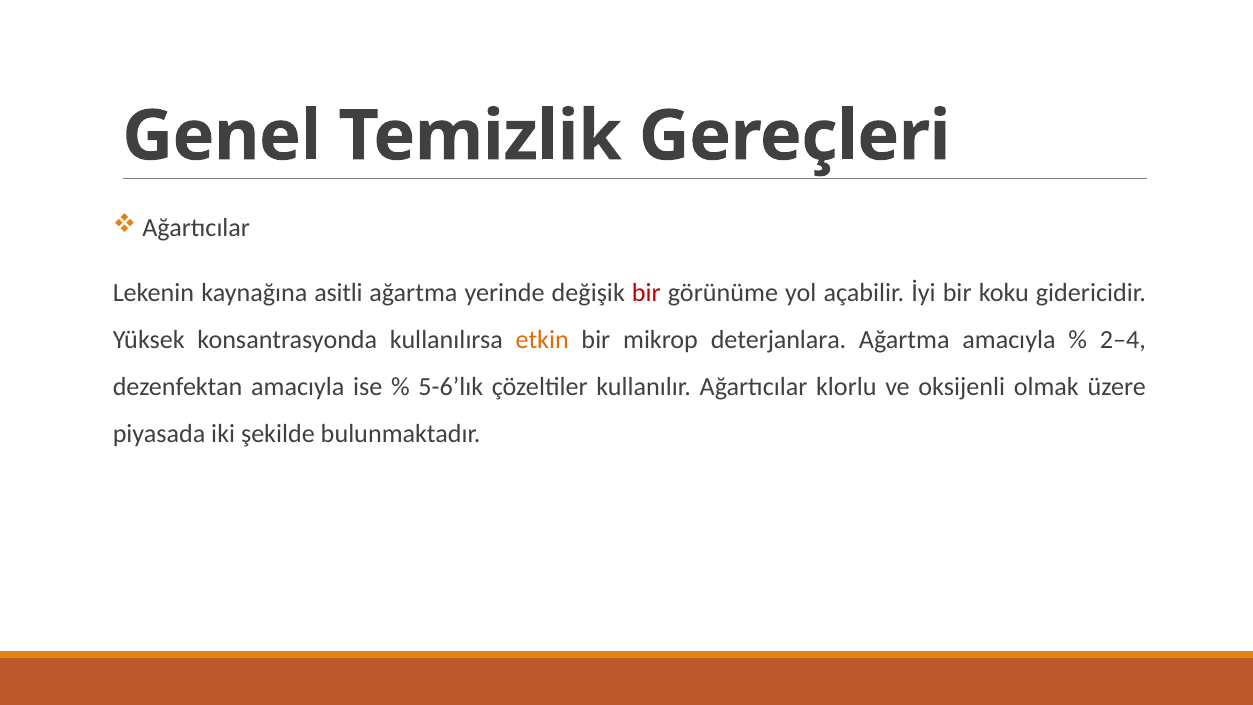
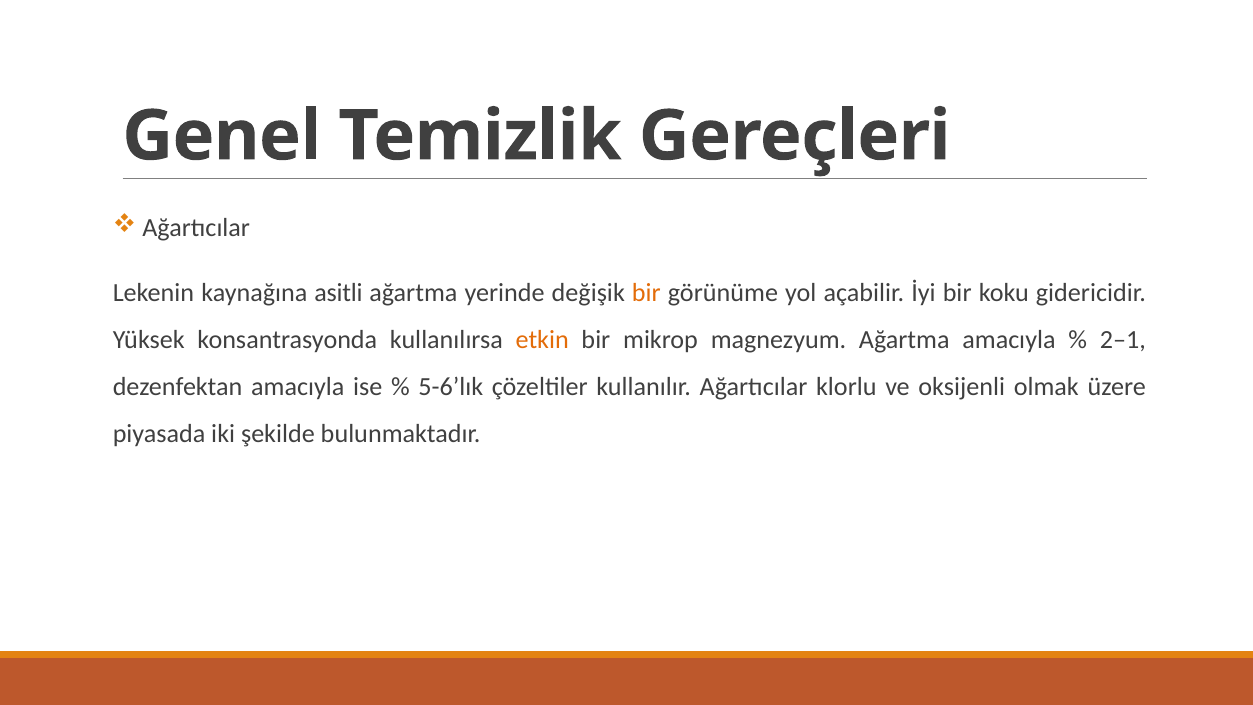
bir colour: red -> orange (646, 293)
deterjanlara: deterjanlara -> magnezyum (778, 340)
2–4: 2–4 -> 2–1 (1123, 340)
